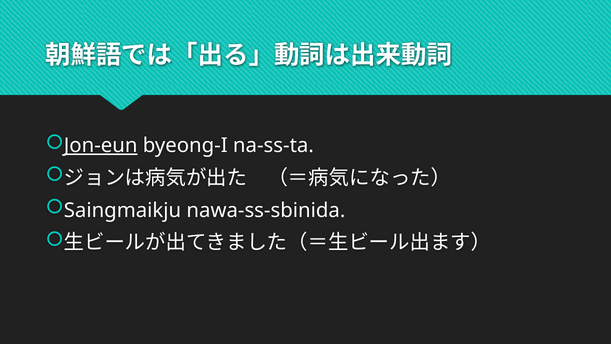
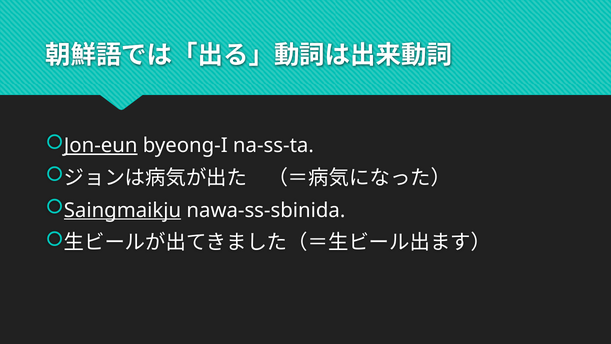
Saingmaikju underline: none -> present (122, 210)
